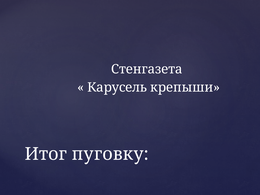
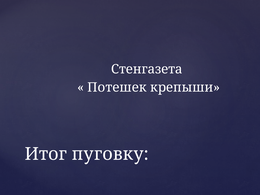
Карусель: Карусель -> Потешек (117, 87)
